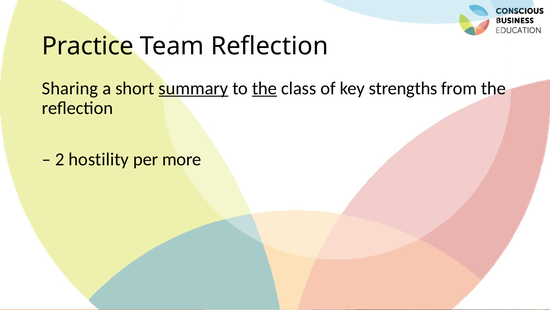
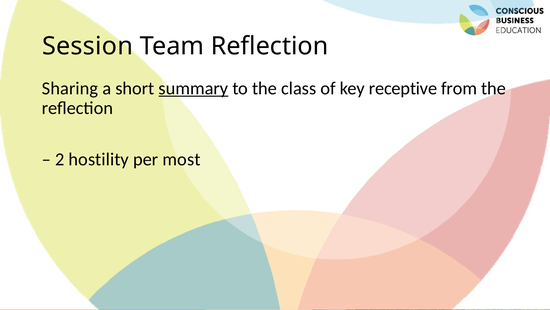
Practice: Practice -> Session (88, 46)
the underline: present -> none (265, 88)
strengths: strengths -> receptive (403, 88)
more: more -> most (182, 159)
